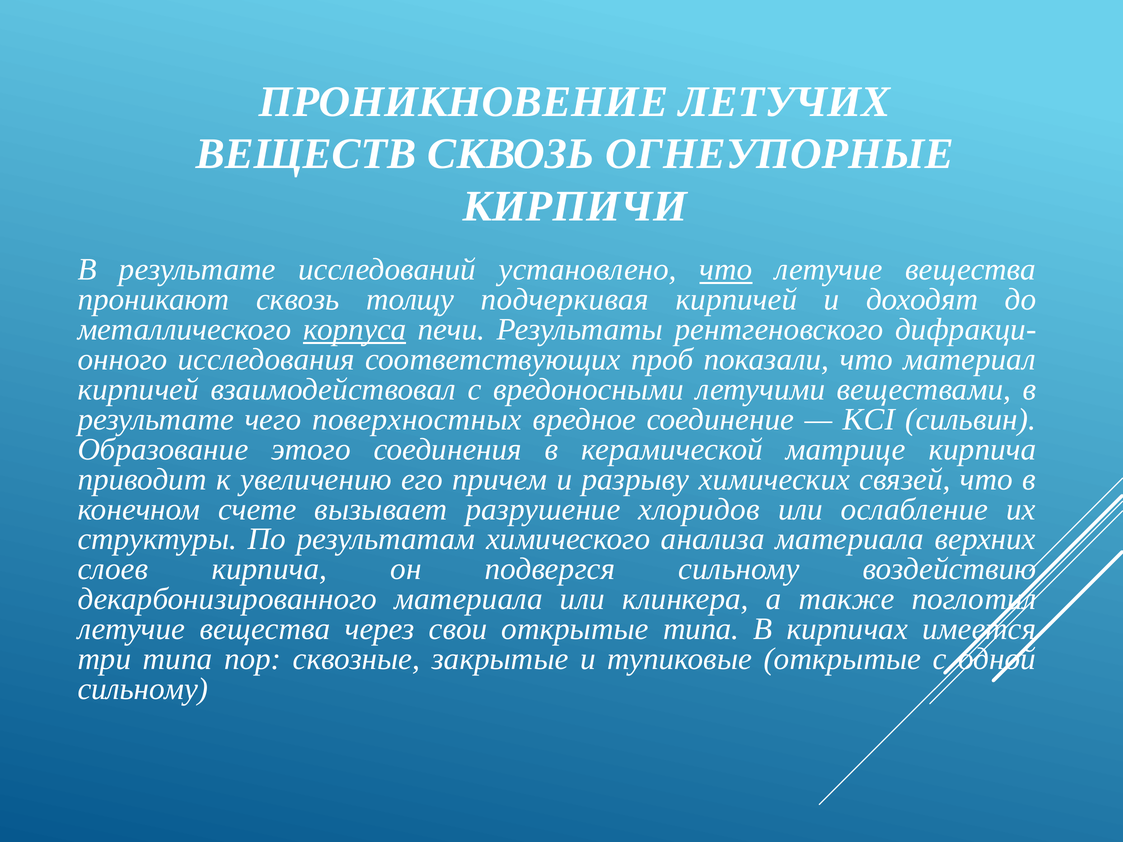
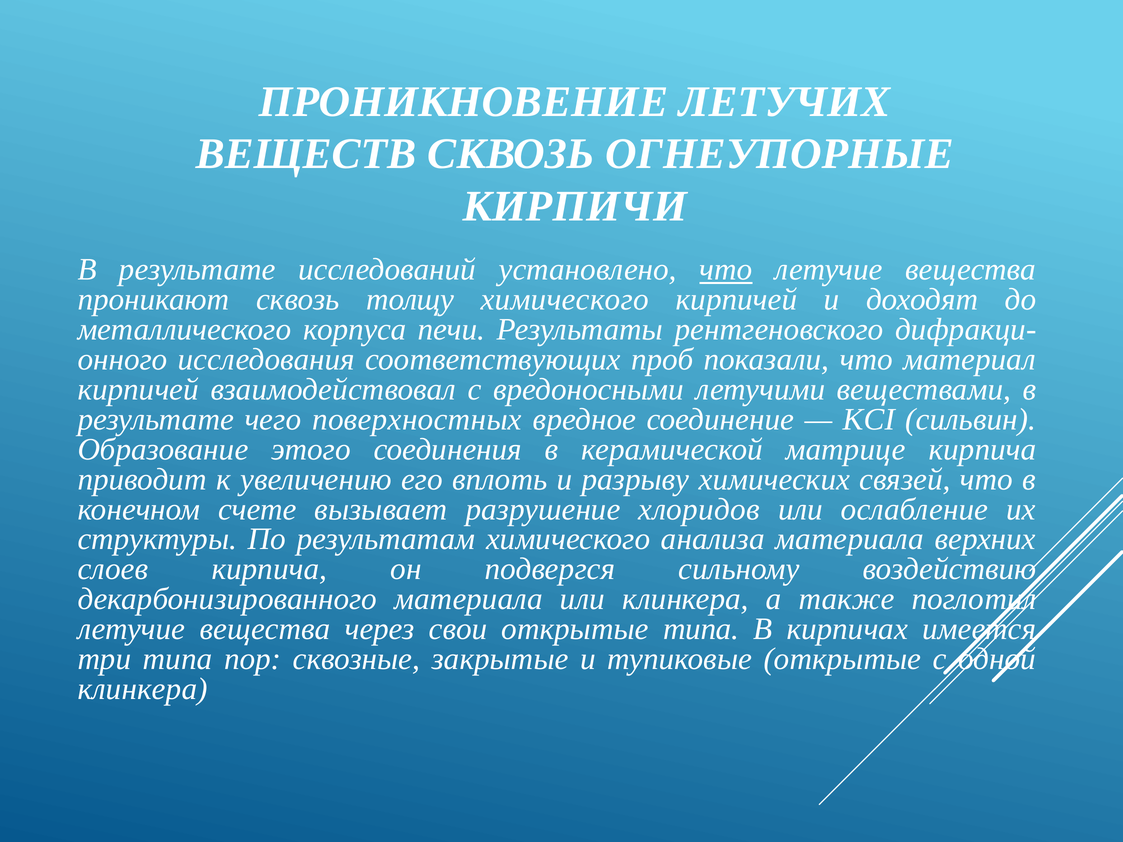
толщу подчеркивая: подчеркивая -> химического (565, 300)
корпуса underline: present -> none (355, 330)
причем: причем -> вплоть (500, 479)
сильному: сильному -> клинкера (143, 689)
